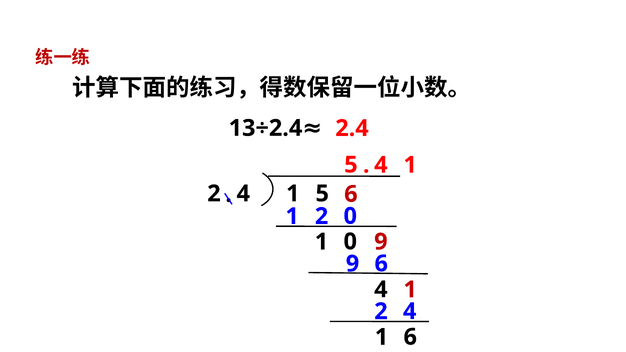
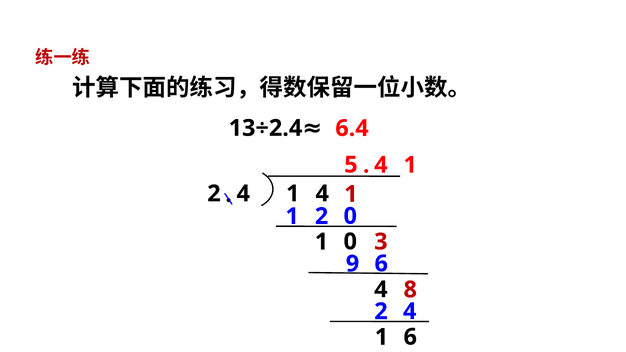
2.4: 2.4 -> 6.4 (352, 128)
5: 5 -> 4 (322, 194)
6: 6 -> 1 (351, 194)
1 9: 9 -> 3 (381, 242)
4 1: 1 -> 8 (410, 290)
